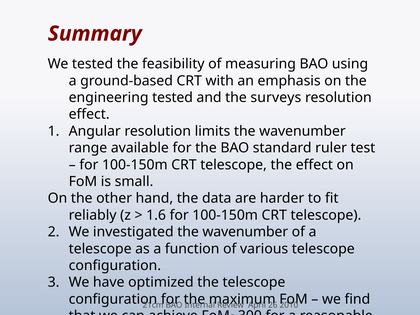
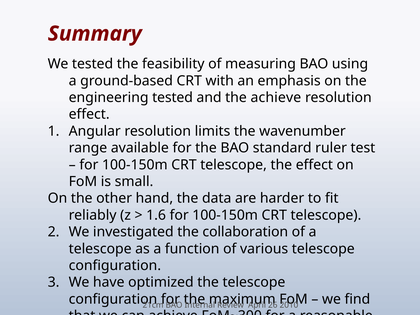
the surveys: surveys -> achieve (276, 98)
investigated the wavenumber: wavenumber -> collaboration (245, 232)
